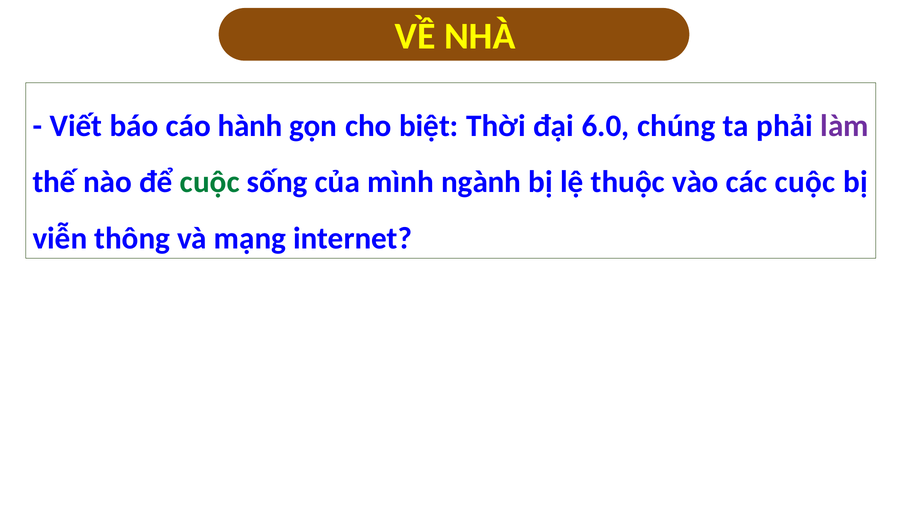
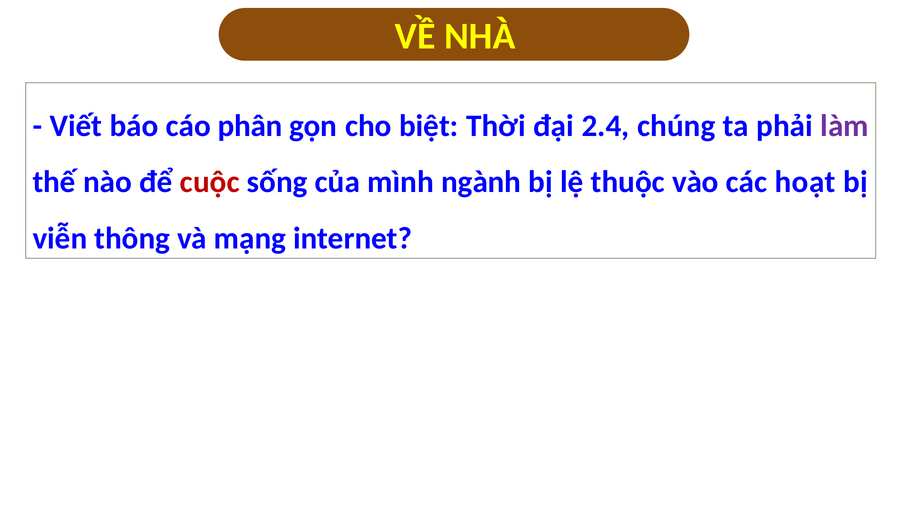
hành: hành -> phân (250, 126)
6.0: 6.0 -> 2.4 (606, 126)
cuộc colour: green -> red (210, 182)
các cuộc: cuộc -> hoạt (805, 182)
